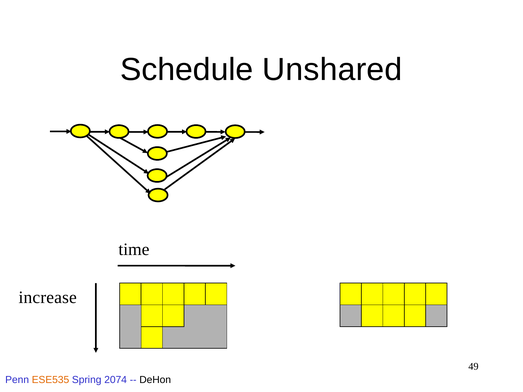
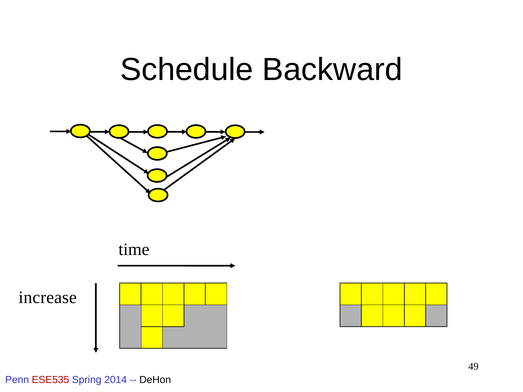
Unshared: Unshared -> Backward (332, 70)
ESE535 colour: orange -> red (50, 380)
2074: 2074 -> 2014 (116, 380)
